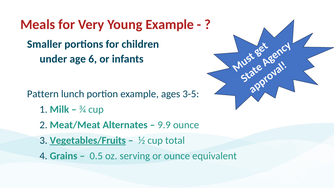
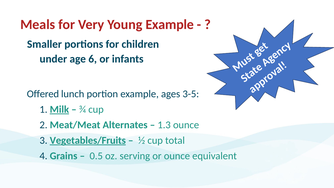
Pattern: Pattern -> Offered (43, 94)
Milk underline: none -> present (59, 109)
9.9: 9.9 -> 1.3 (164, 125)
